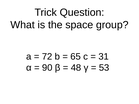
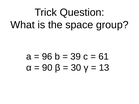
72: 72 -> 96 (47, 57)
65: 65 -> 39 (76, 57)
31: 31 -> 61 (104, 57)
48: 48 -> 30 (76, 68)
53: 53 -> 13 (104, 68)
